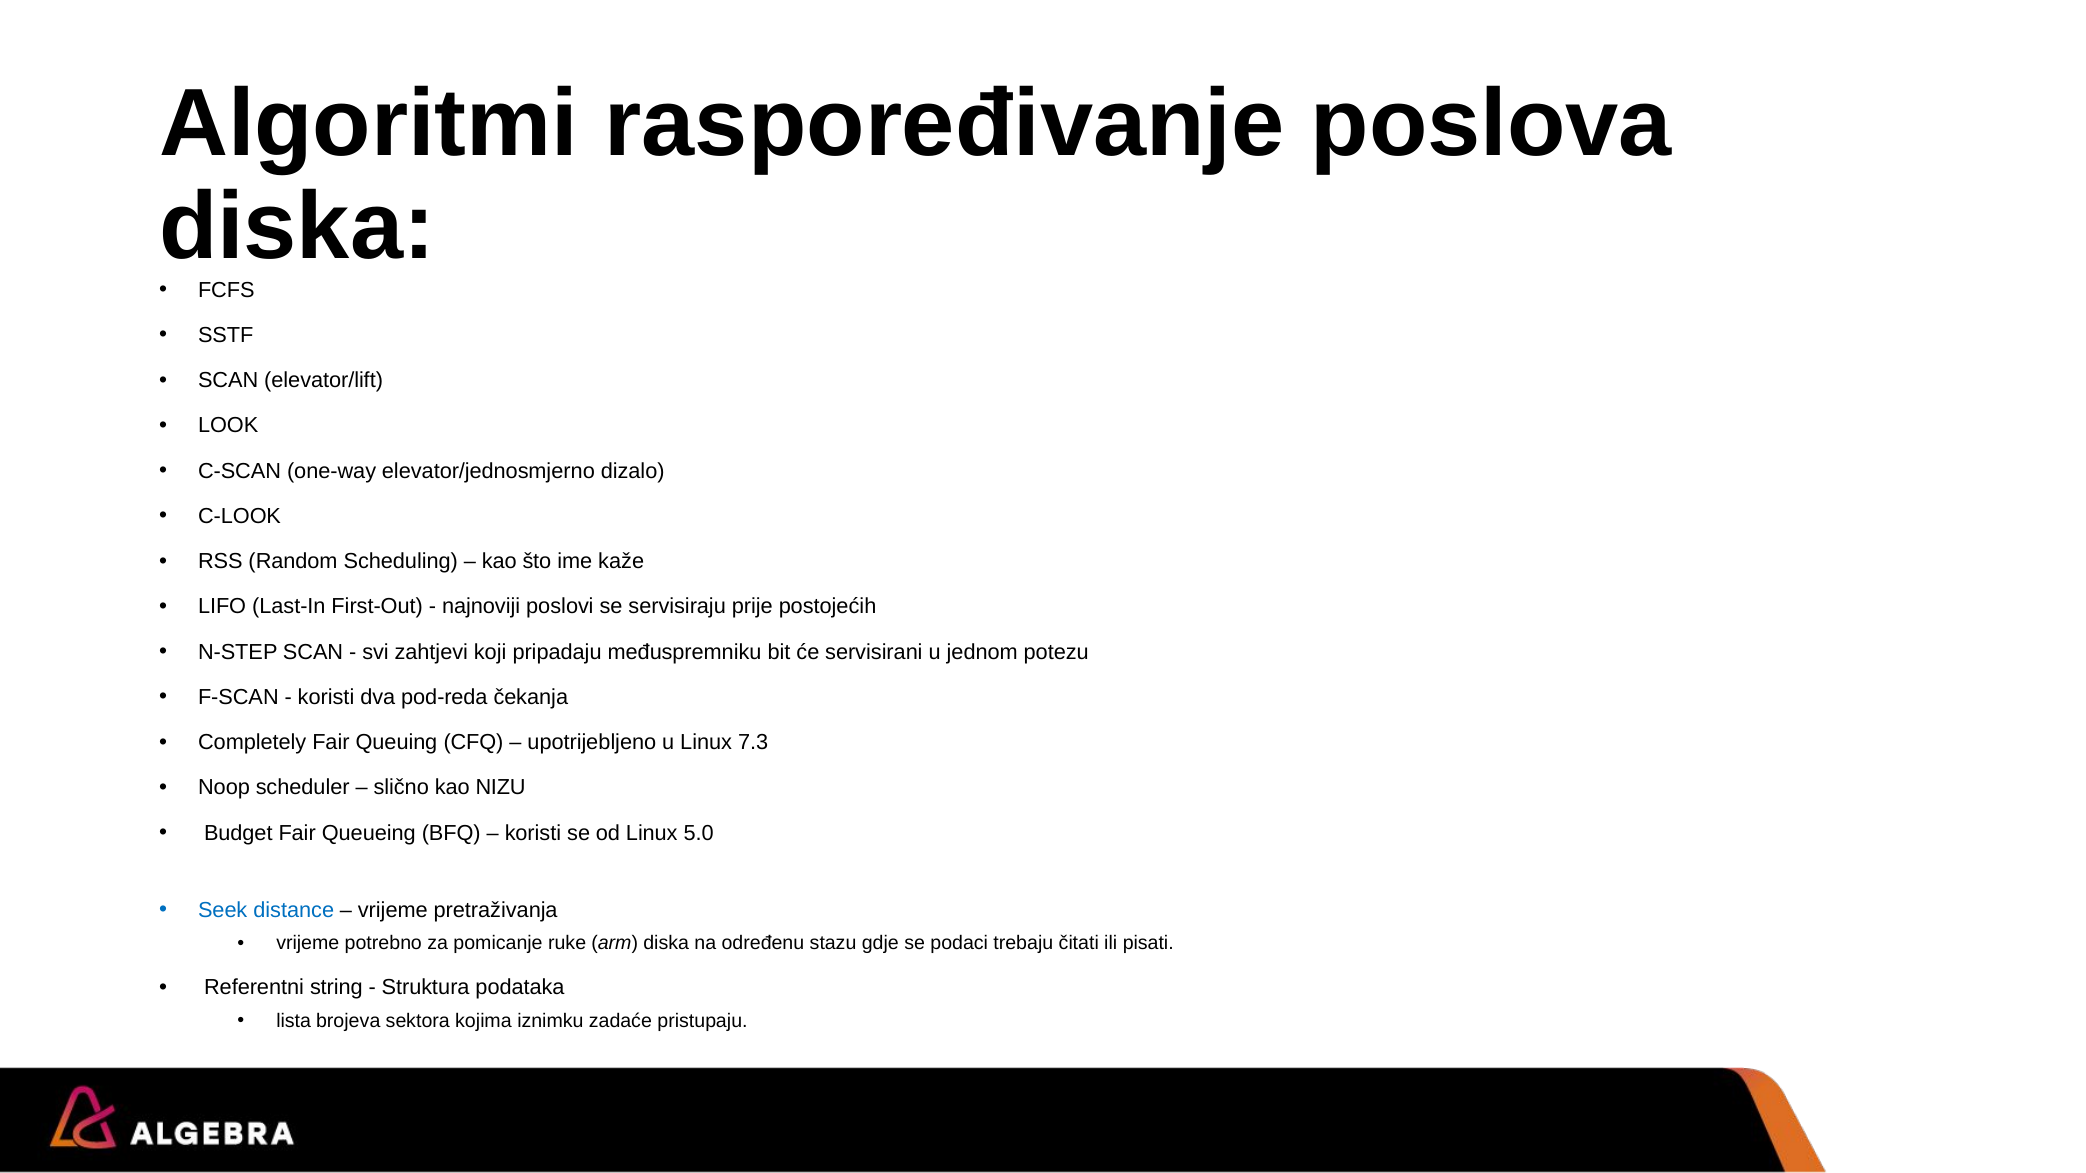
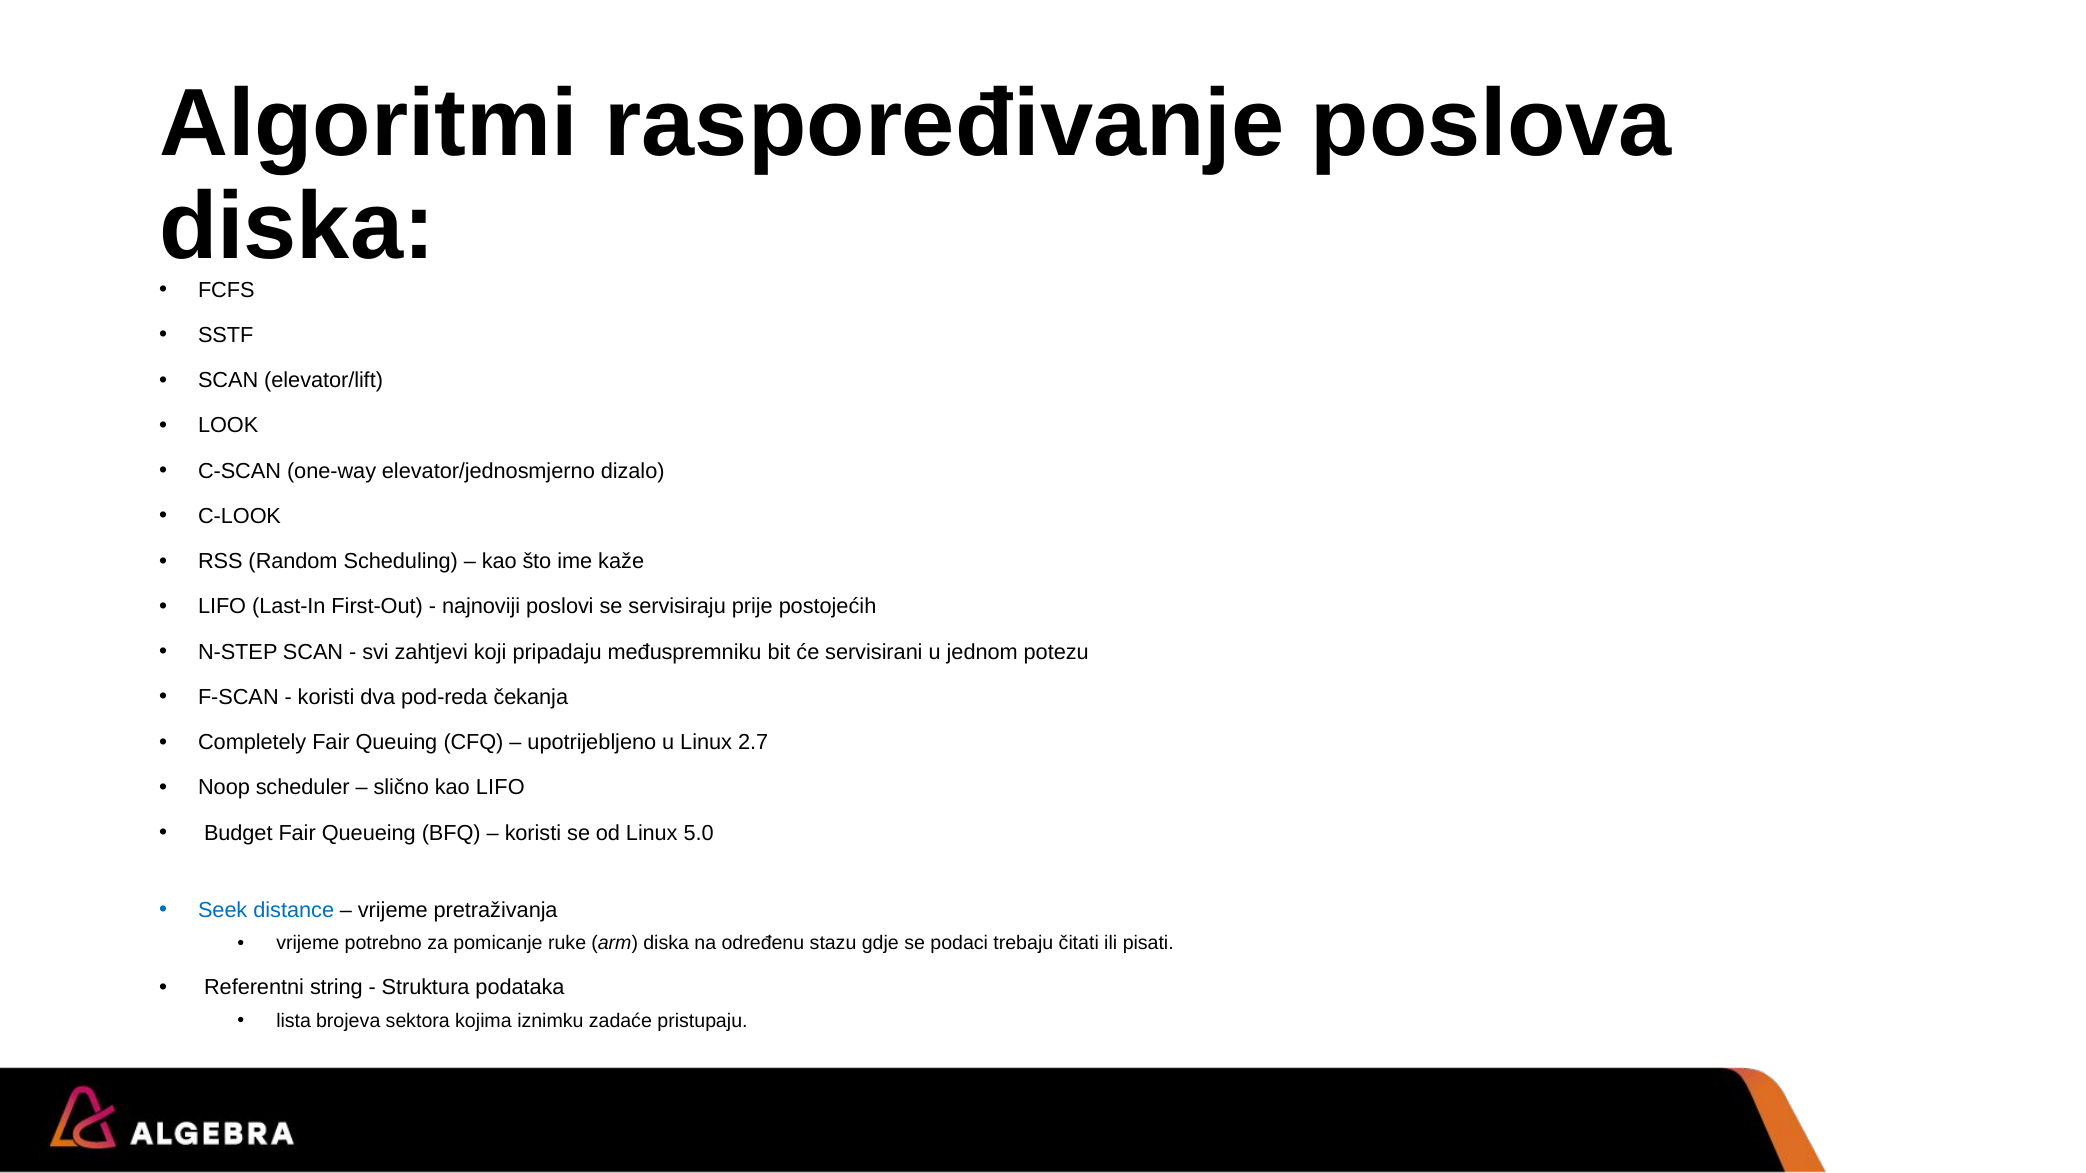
7.3: 7.3 -> 2.7 (753, 743)
kao NIZU: NIZU -> LIFO (500, 788)
